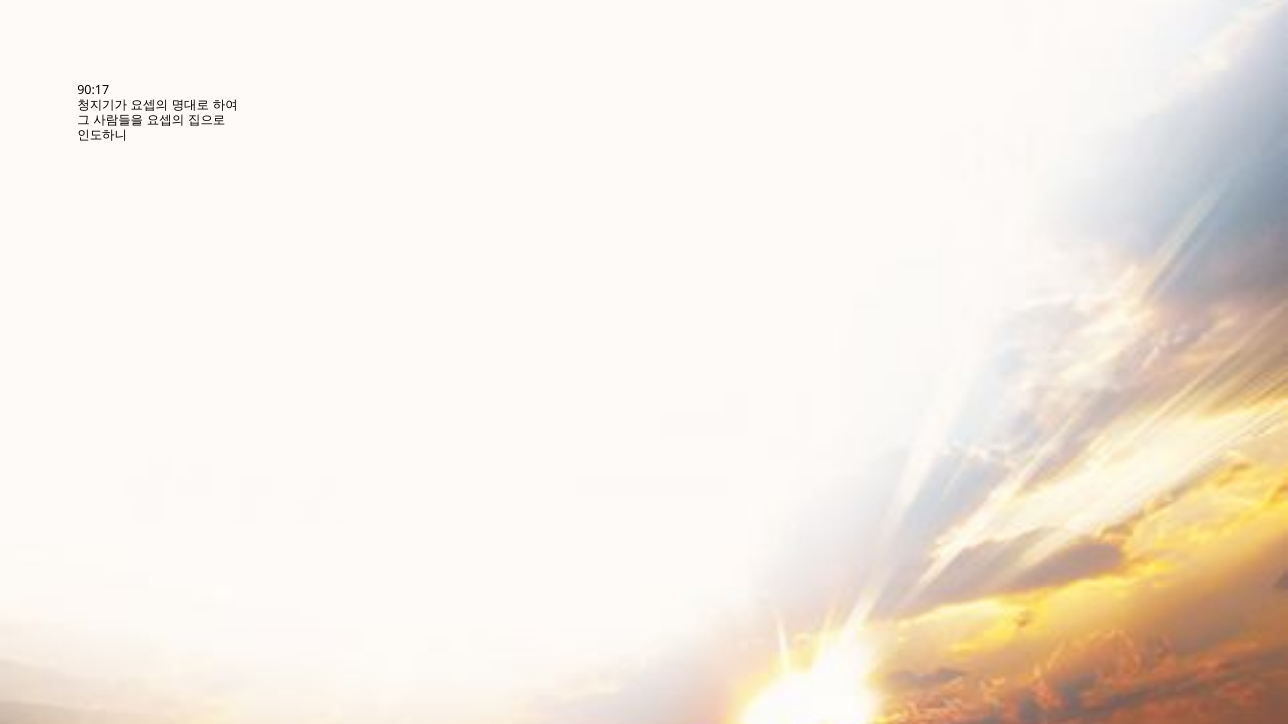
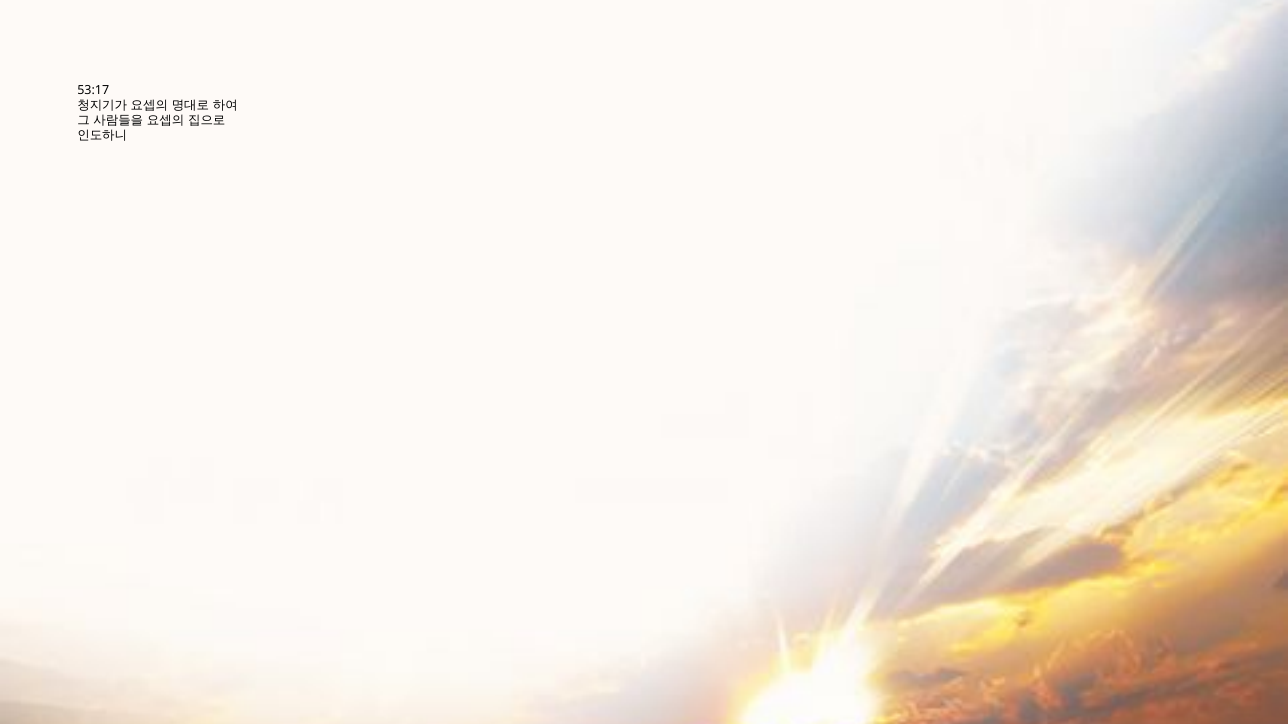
90:17: 90:17 -> 53:17 (93, 90)
